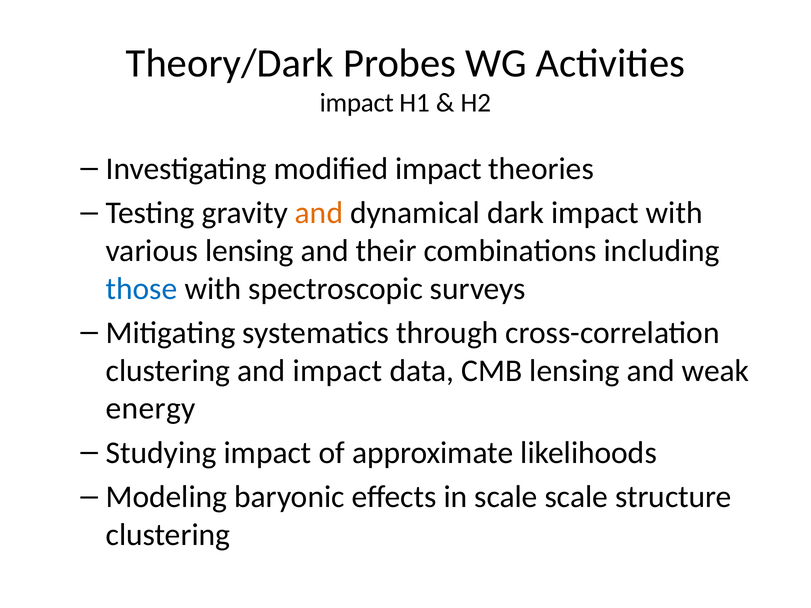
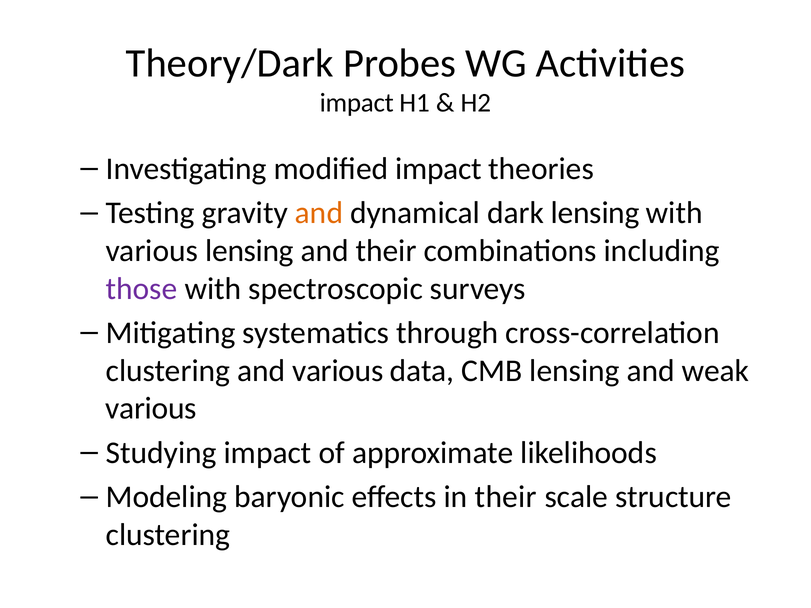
dark impact: impact -> lensing (595, 213)
those colour: blue -> purple (142, 289)
and impact: impact -> various (338, 371)
energy: energy -> various (151, 409)
in scale: scale -> their (506, 497)
